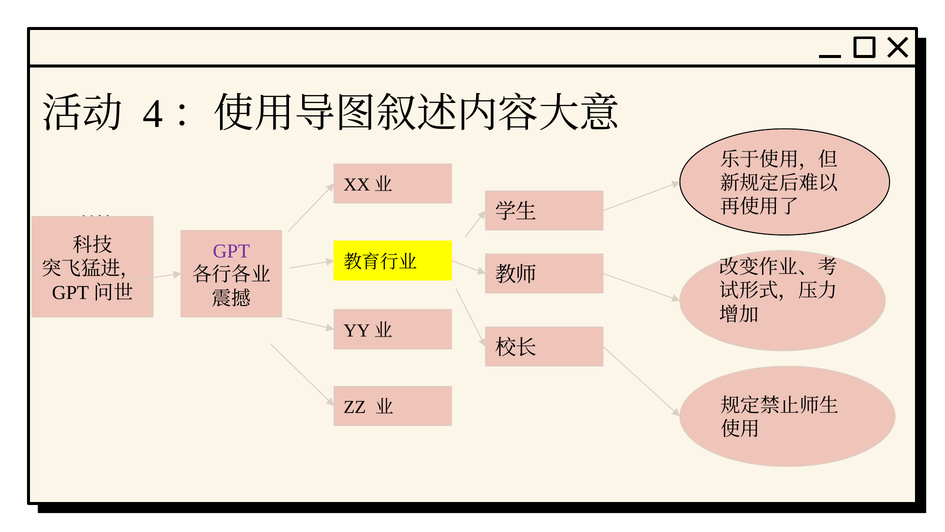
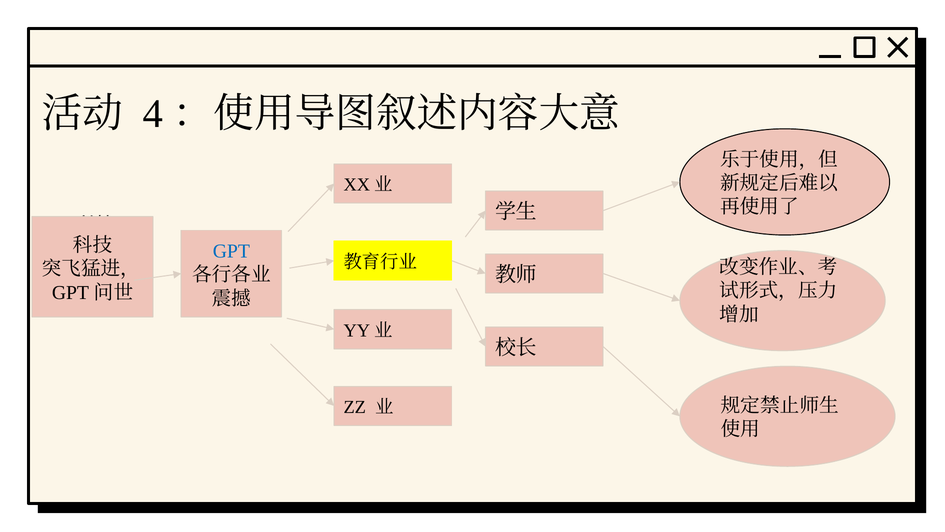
GPT colour: purple -> blue (231, 251)
